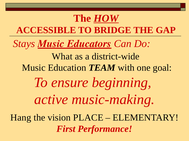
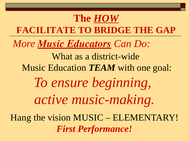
ACCESSIBLE: ACCESSIBLE -> FACILITATE (46, 30)
Stays: Stays -> More (24, 44)
vision PLACE: PLACE -> MUSIC (88, 118)
